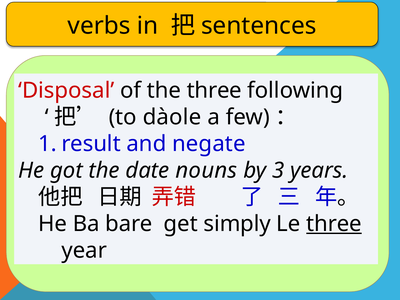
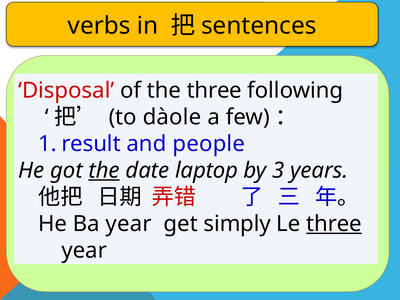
negate: negate -> people (209, 144)
the underline: none -> present (104, 170)
nouns: nouns -> laptop (207, 170)
Ba bare: bare -> year (129, 224)
